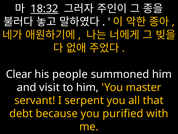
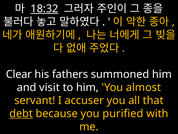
people: people -> fathers (70, 74)
master: master -> almost (143, 87)
serpent: serpent -> accuser (84, 100)
debt underline: none -> present (21, 113)
